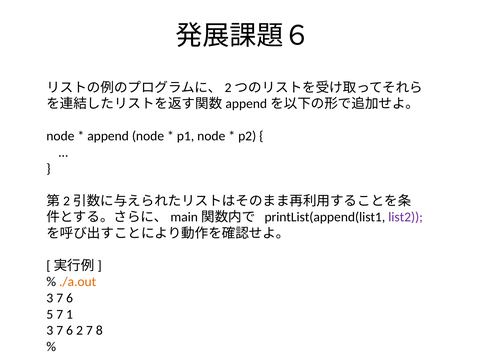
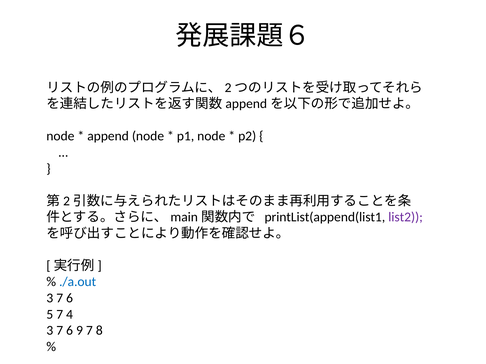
./a.out colour: orange -> blue (78, 282)
1: 1 -> 4 (70, 315)
2: 2 -> 9 (80, 331)
